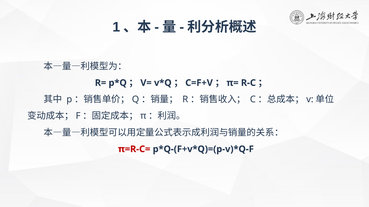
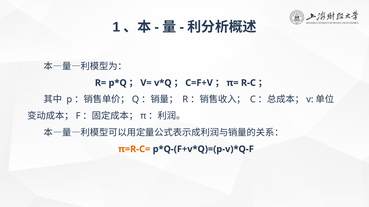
π=R-C= colour: red -> orange (134, 149)
